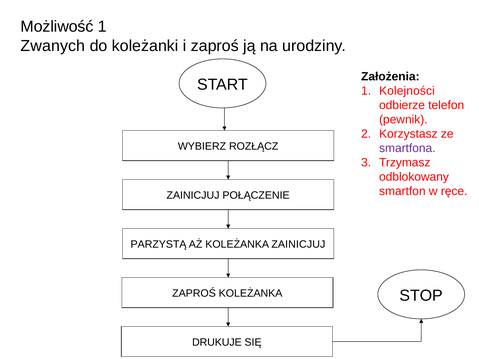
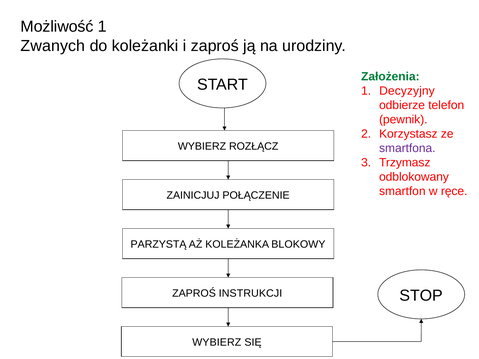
Założenia colour: black -> green (390, 77)
Kolejności: Kolejności -> Decyzyjny (407, 91)
KOLEŻANKA ZAINICJUJ: ZAINICJUJ -> BLOKOWY (298, 245)
ZAPROŚ KOLEŻANKA: KOLEŻANKA -> INSTRUKCJI (251, 294)
DRUKUJE: DRUKUJE -> WYBIERZ (217, 342)
